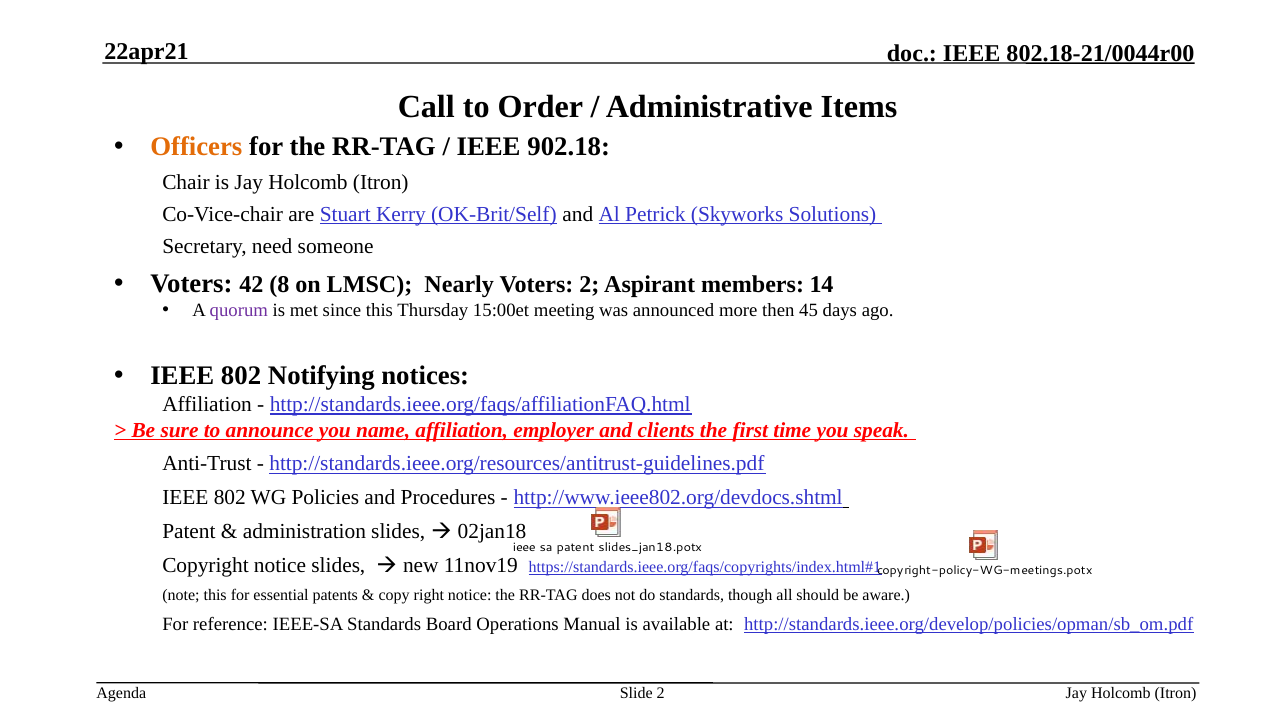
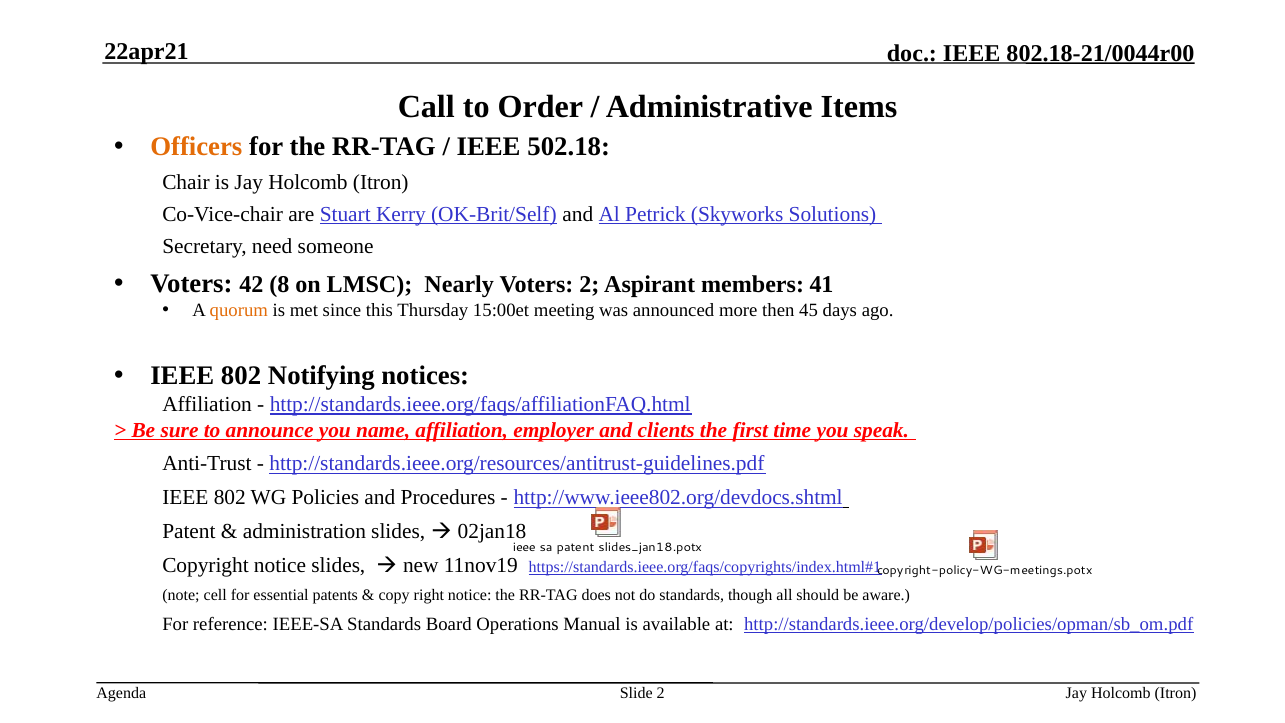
902.18: 902.18 -> 502.18 (569, 147)
14: 14 -> 41 (822, 285)
quorum colour: purple -> orange (239, 311)
note this: this -> cell (215, 595)
